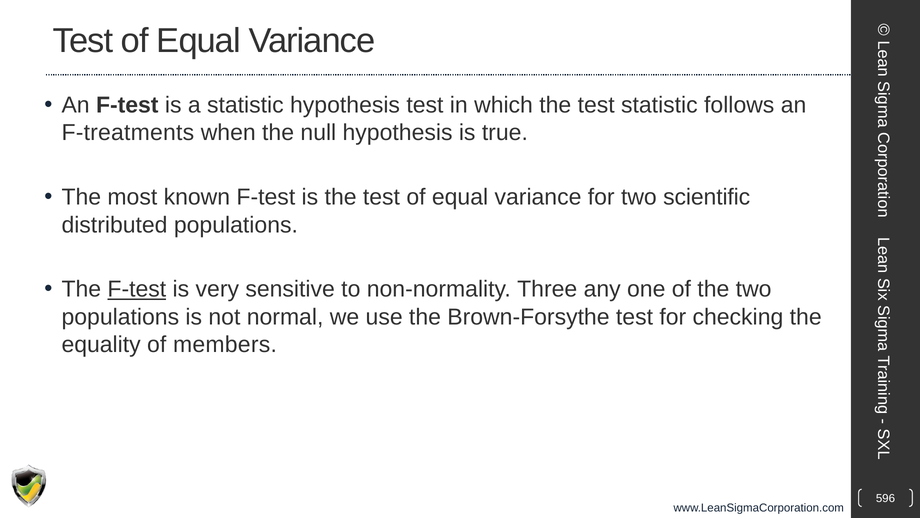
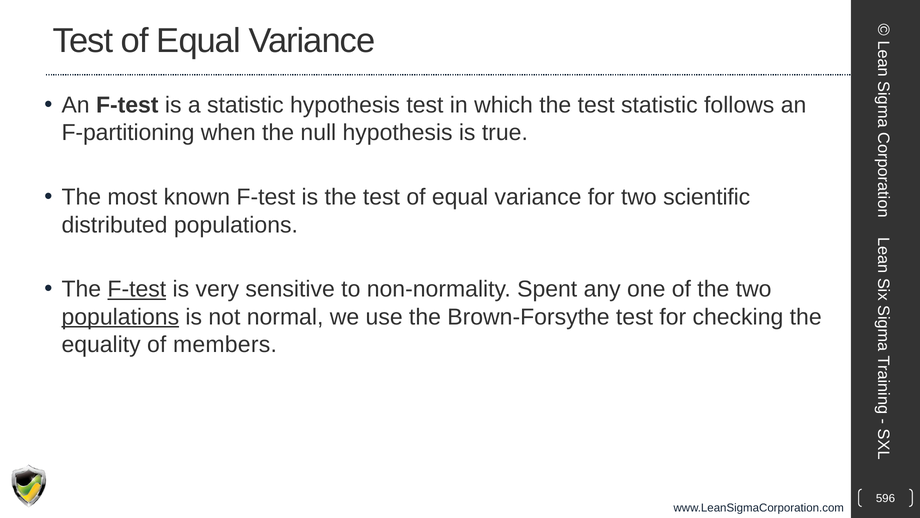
F-treatments: F-treatments -> F-partitioning (128, 133)
Three: Three -> Spent (547, 289)
populations underline: none -> present (120, 317)
